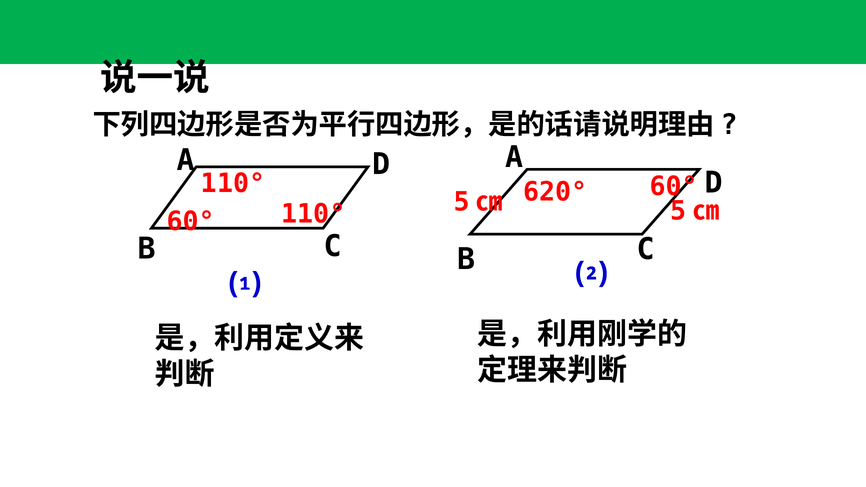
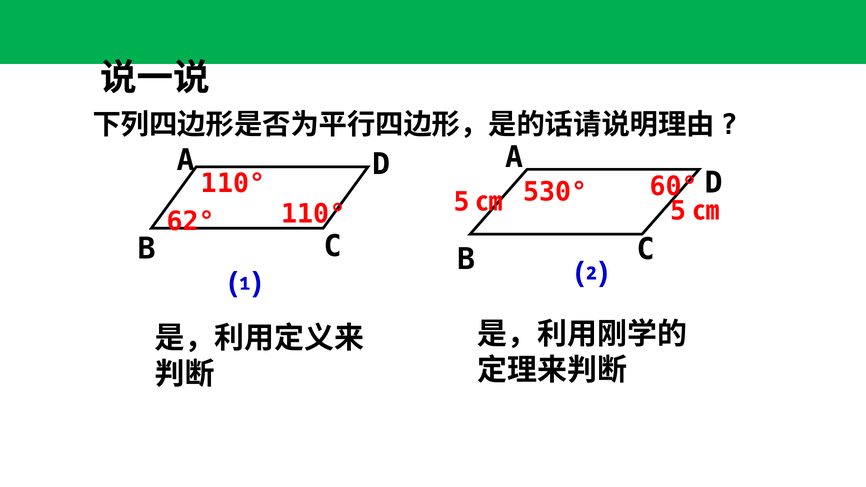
620°: 620° -> 530° (555, 192)
60°: 60° -> 62° (191, 221)
